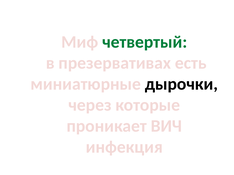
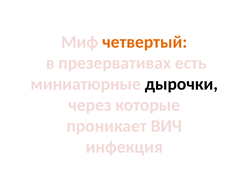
четвертый colour: green -> orange (145, 42)
